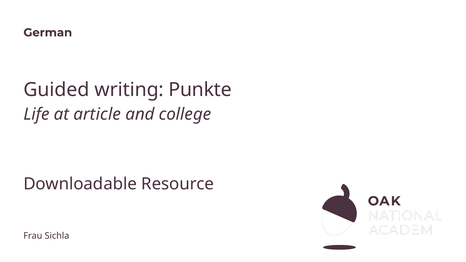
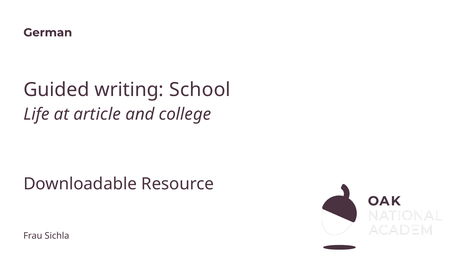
Punkte: Punkte -> School (200, 90)
